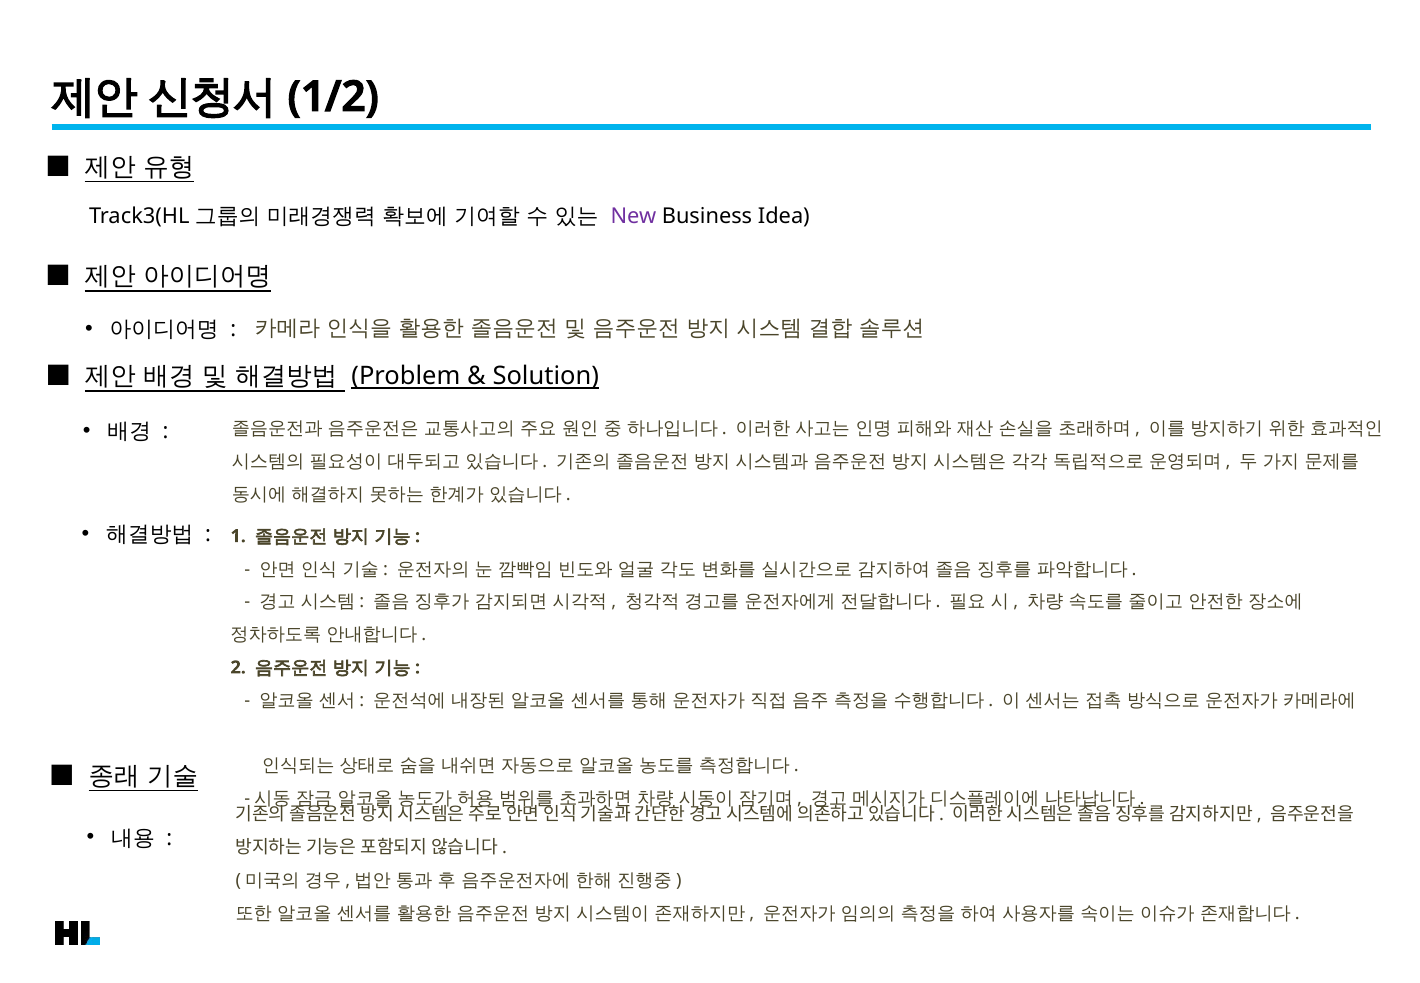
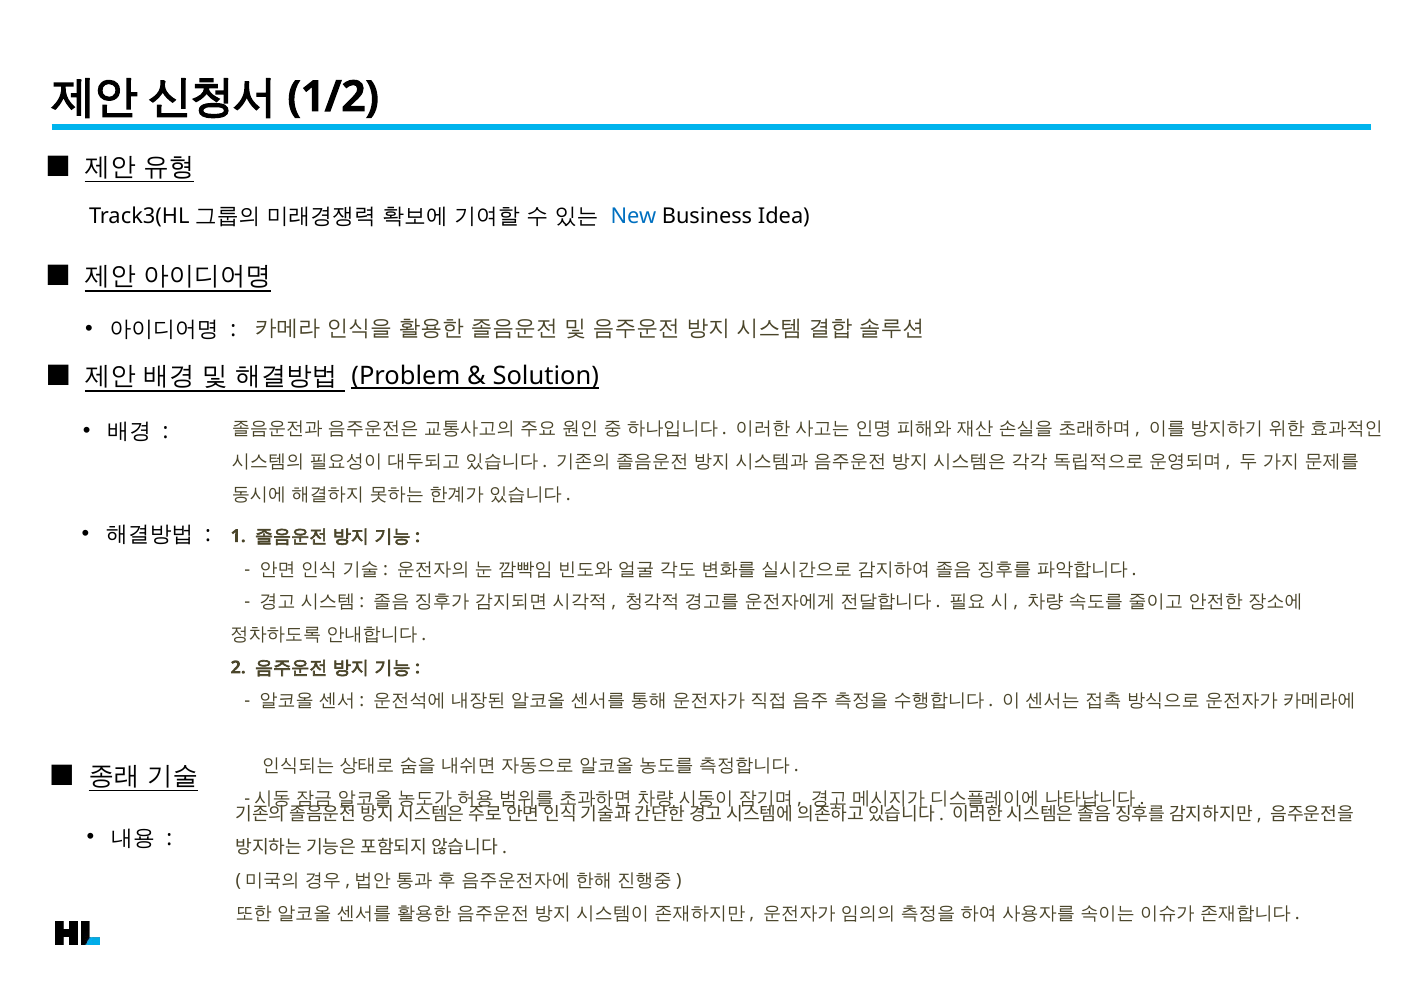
New colour: purple -> blue (633, 216)
